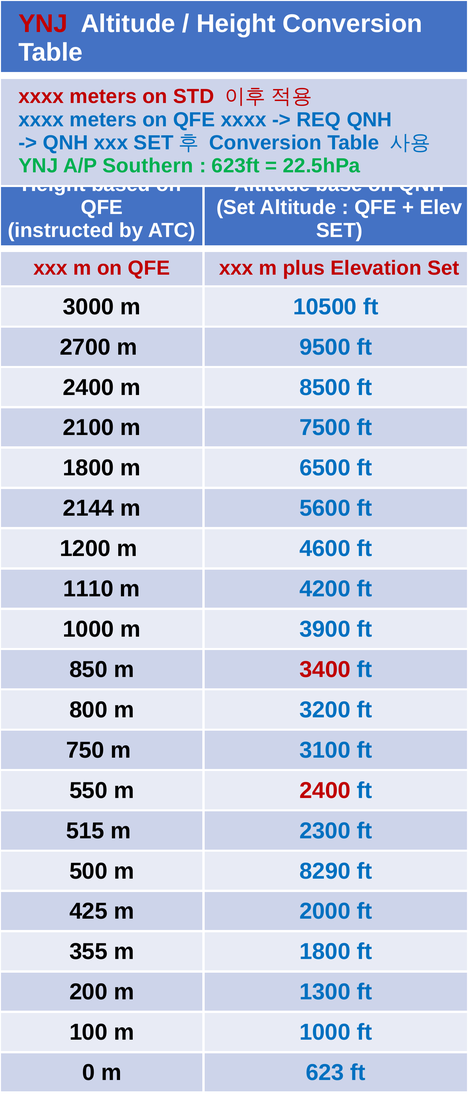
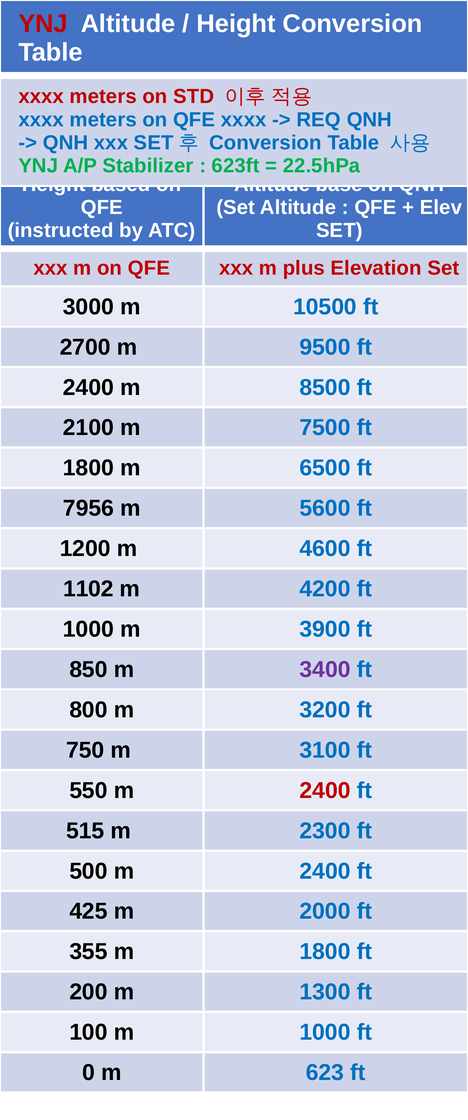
Southern: Southern -> Stabilizer (148, 166)
2144: 2144 -> 7956 (88, 508)
1110: 1110 -> 1102 (88, 589)
3400 colour: red -> purple (325, 669)
500 m 8290: 8290 -> 2400 (325, 871)
